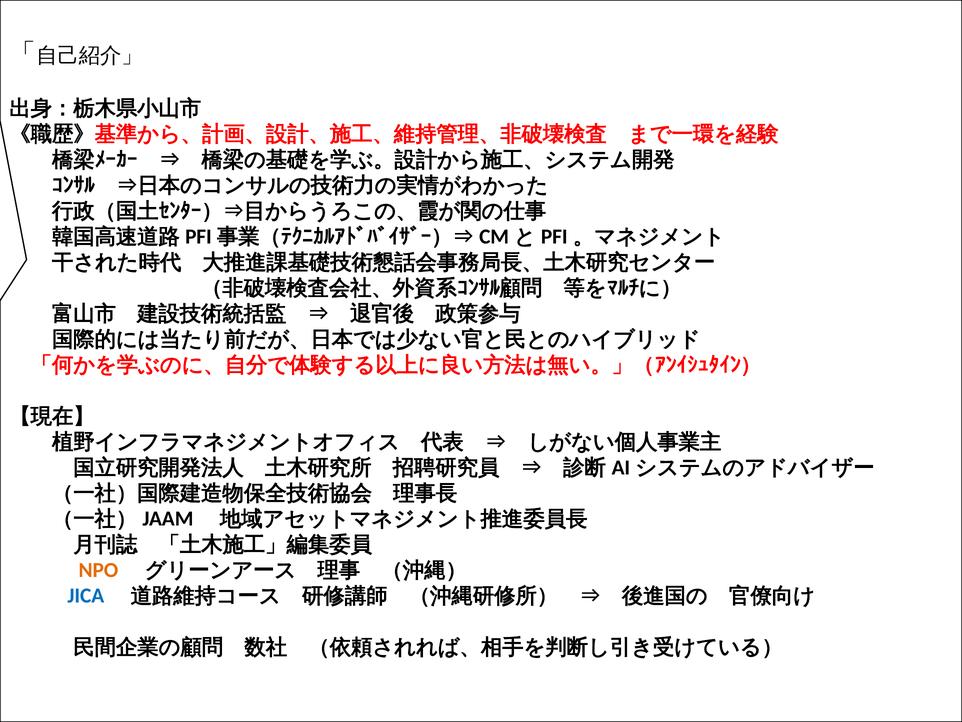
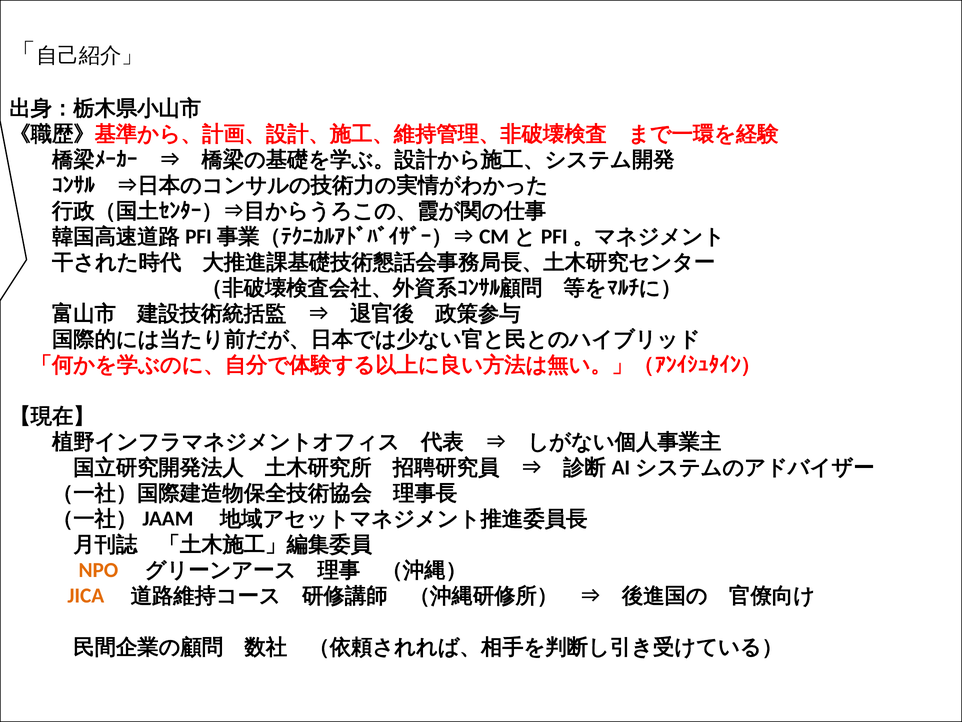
JICA colour: blue -> orange (86, 595)
